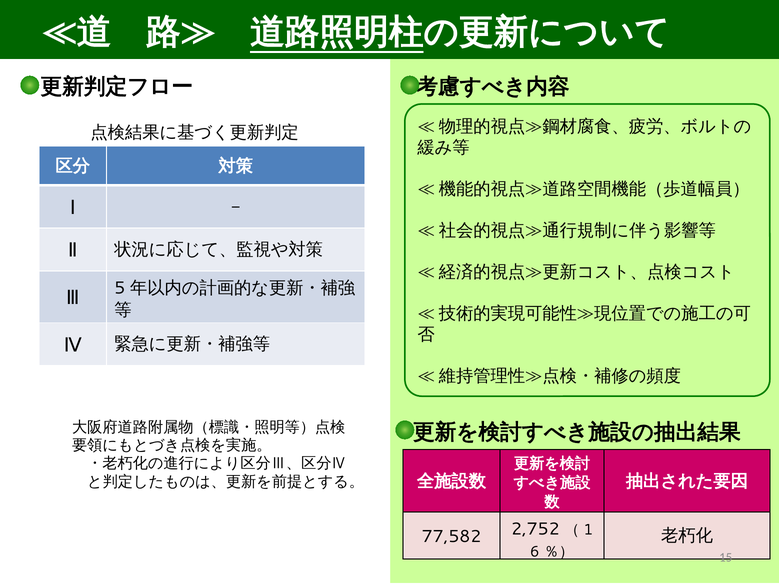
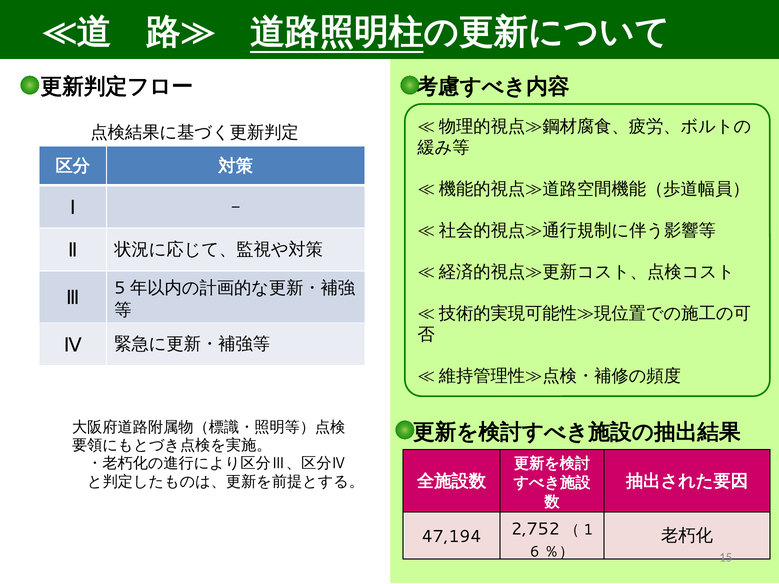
77,582: 77,582 -> 47,194 (451, 537)
